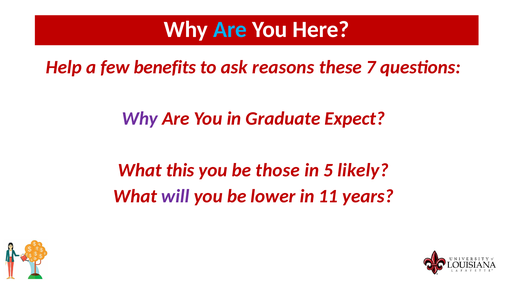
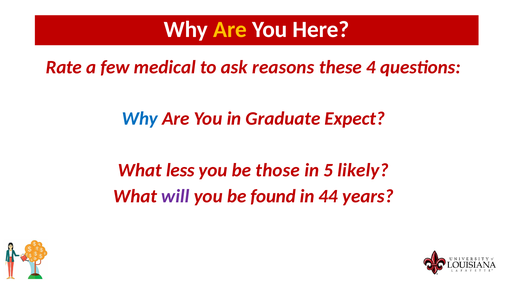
Are colour: light blue -> yellow (230, 30)
Help: Help -> Rate (64, 67)
benefits: benefits -> medical (165, 67)
7: 7 -> 4 (371, 67)
Why colour: purple -> blue (140, 119)
this: this -> less (180, 170)
lower: lower -> found (273, 196)
11: 11 -> 44 (328, 196)
